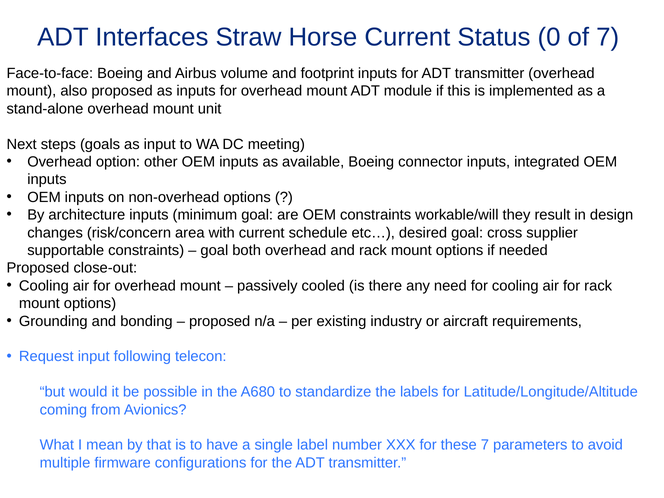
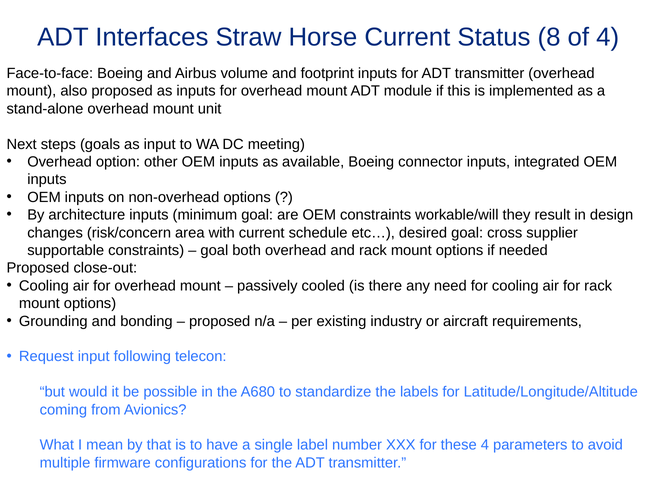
0: 0 -> 8 (549, 37)
of 7: 7 -> 4 (608, 37)
these 7: 7 -> 4 (485, 445)
